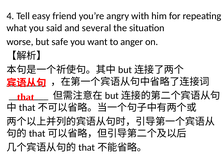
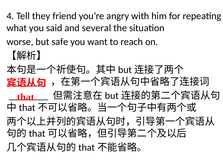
easy: easy -> they (41, 16)
anger: anger -> reach (132, 42)
